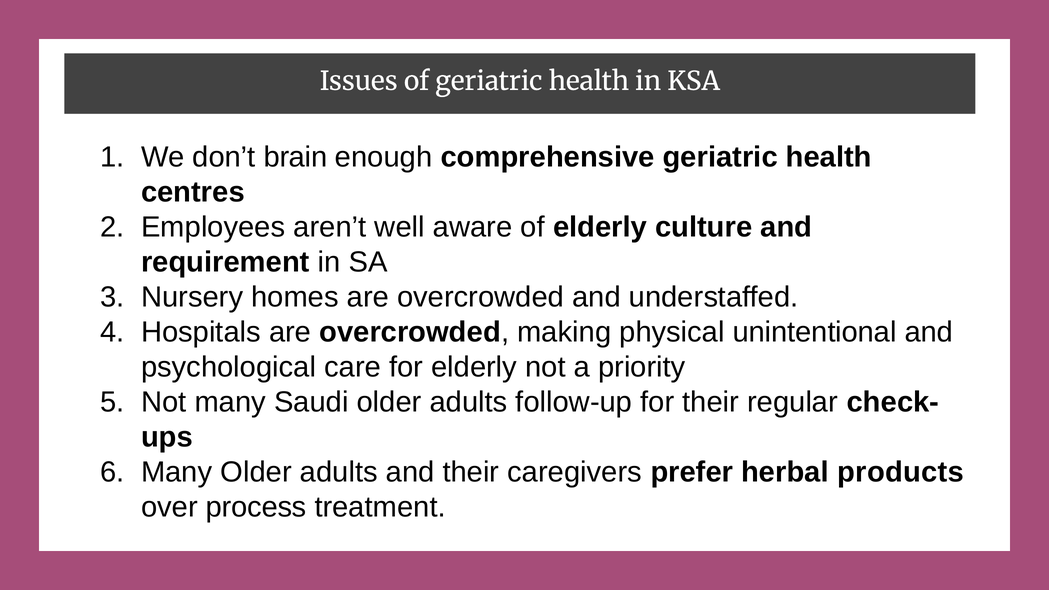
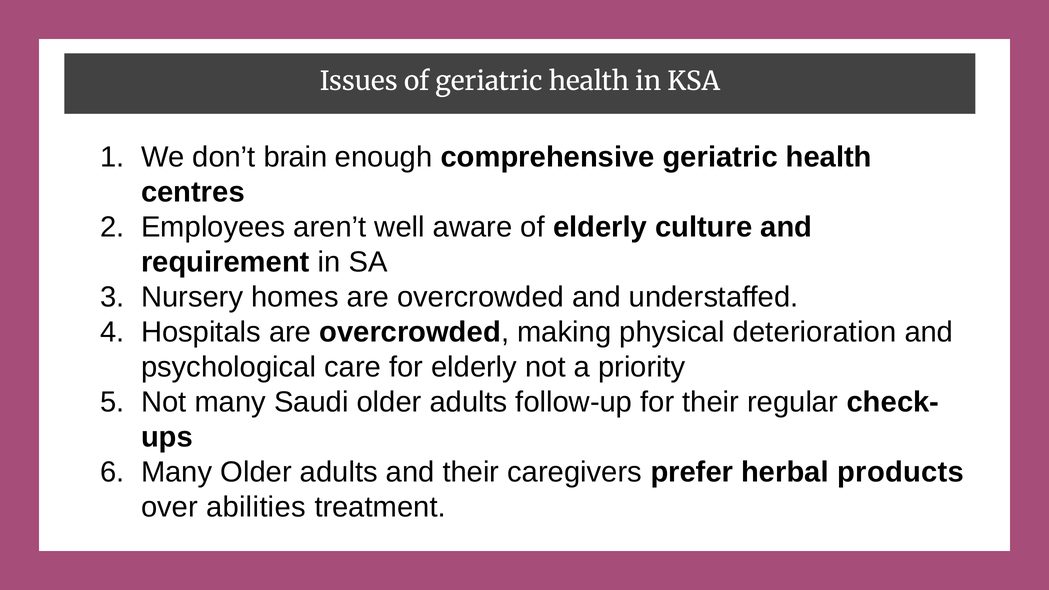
unintentional: unintentional -> deterioration (815, 332)
process: process -> abilities (256, 507)
